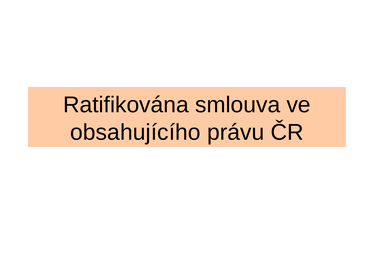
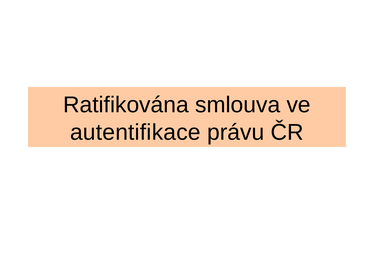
obsahujícího: obsahujícího -> autentifikace (135, 133)
